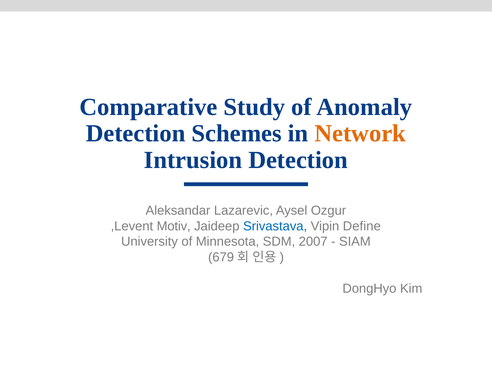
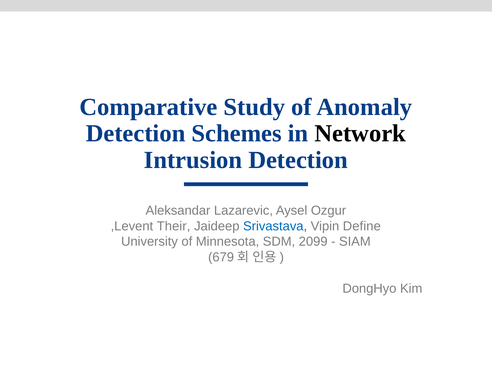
Network colour: orange -> black (360, 134)
Motiv: Motiv -> Their (174, 226)
2007: 2007 -> 2099 (313, 242)
